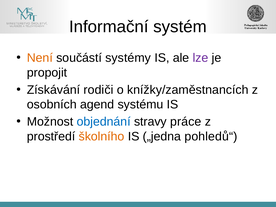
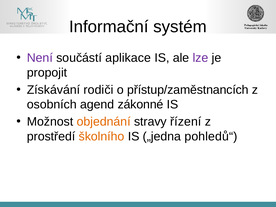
Není colour: orange -> purple (40, 58)
systémy: systémy -> aplikace (128, 58)
knížky/zaměstnancích: knížky/zaměstnancích -> přístup/zaměstnancích (188, 90)
systému: systému -> zákonné (141, 105)
objednání colour: blue -> orange (104, 122)
práce: práce -> řízení (186, 122)
